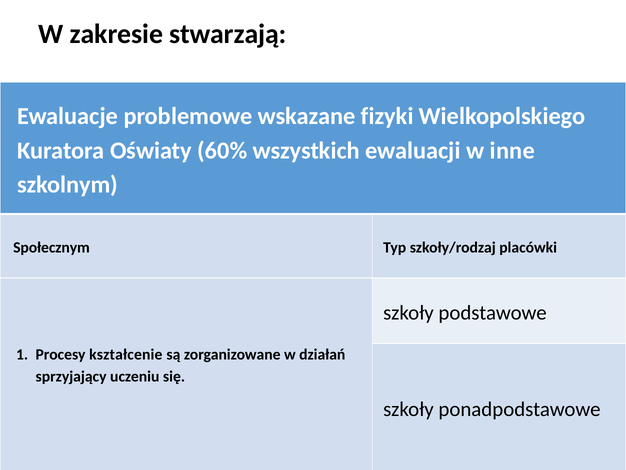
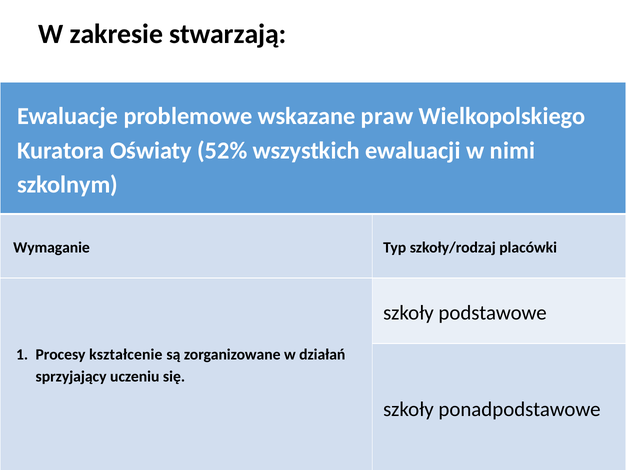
fizyki: fizyki -> praw (387, 116)
60%: 60% -> 52% (222, 150)
inne: inne -> nimi (512, 150)
Społecznym: Społecznym -> Wymaganie (51, 247)
